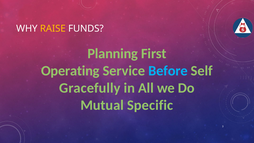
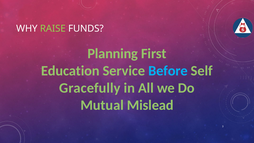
RAISE colour: yellow -> light green (53, 29)
Operating: Operating -> Education (70, 71)
Specific: Specific -> Mislead (150, 105)
